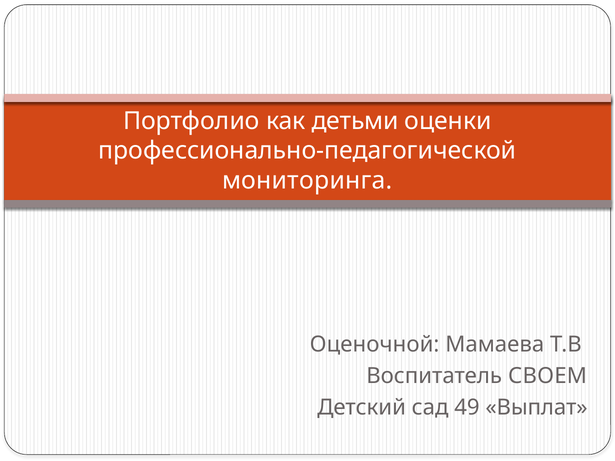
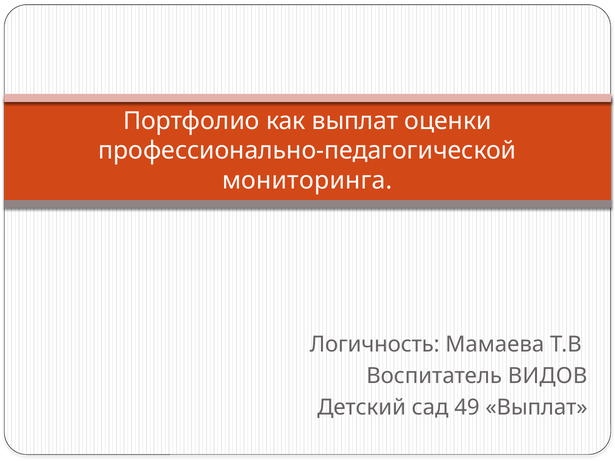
как детьми: детьми -> выплат (355, 121)
Оценочной: Оценочной -> Логичность (375, 345)
СВОЕМ: СВОЕМ -> ВИДОВ (548, 376)
